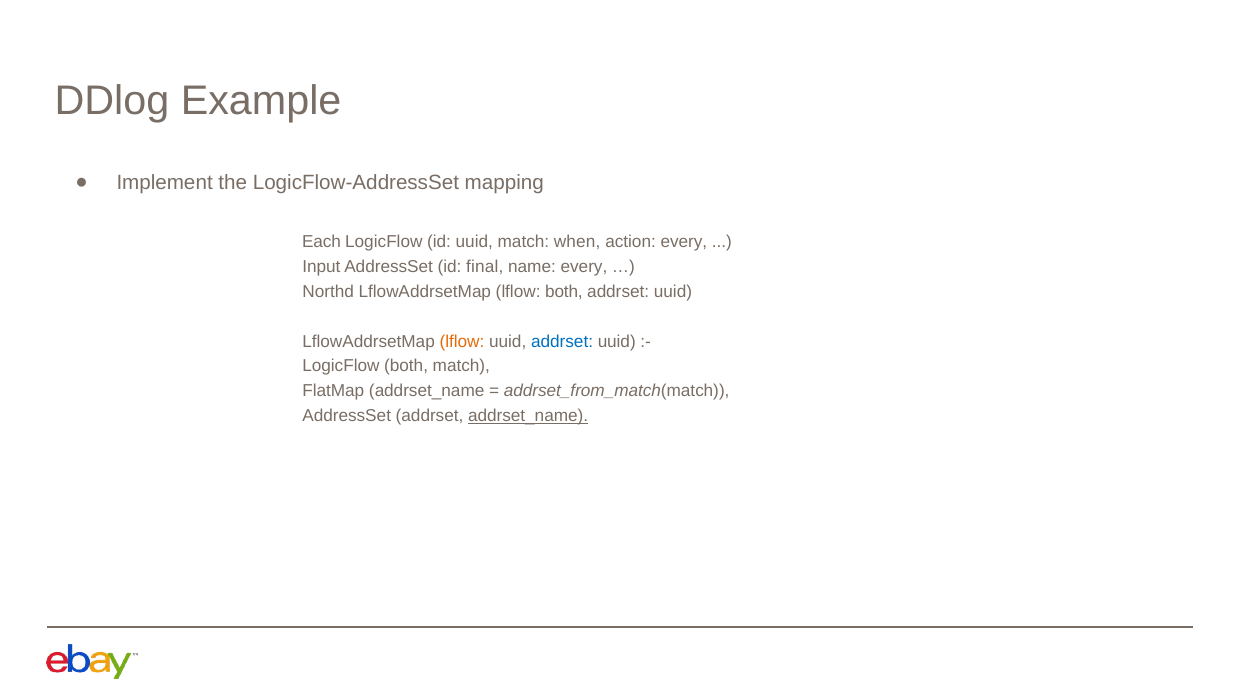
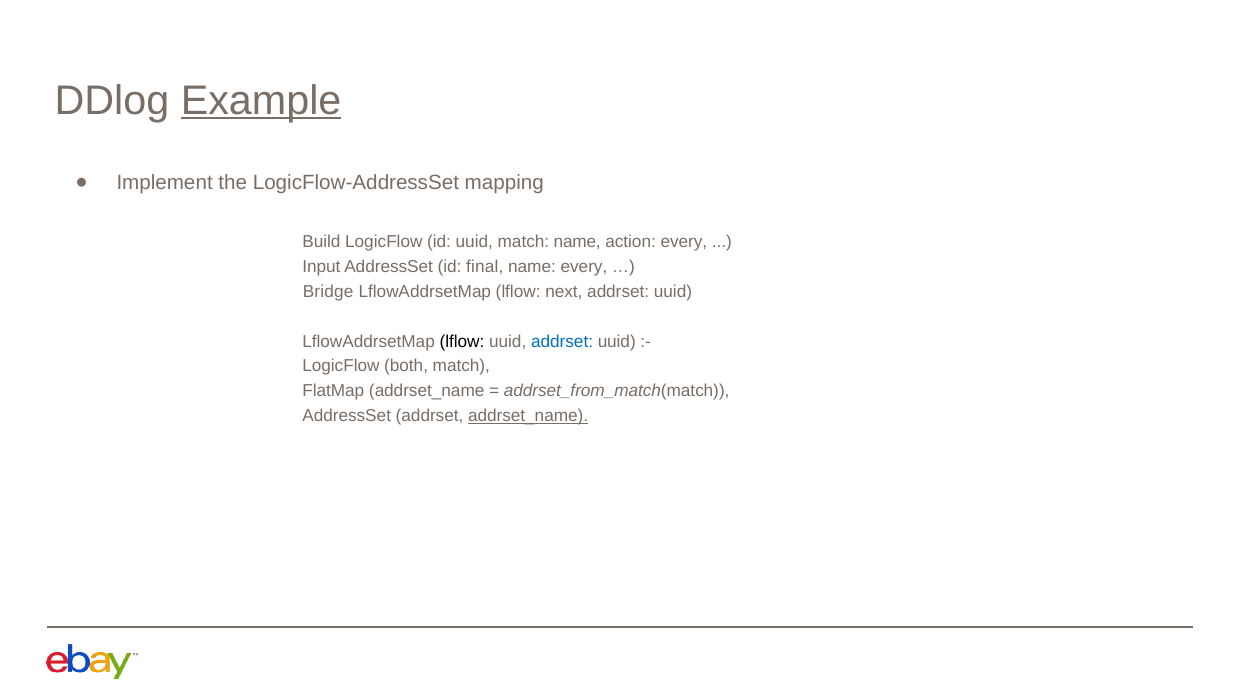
Example underline: none -> present (261, 100)
Each: Each -> Build (321, 241)
match when: when -> name (577, 241)
Northd: Northd -> Bridge (328, 292)
lflow both: both -> next (564, 292)
lflow colour: orange -> black (462, 341)
